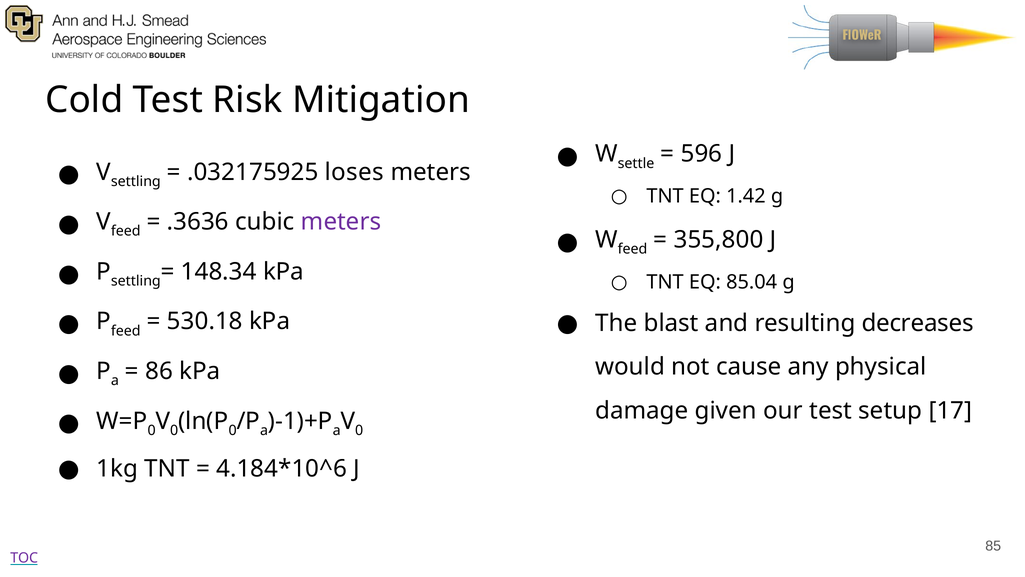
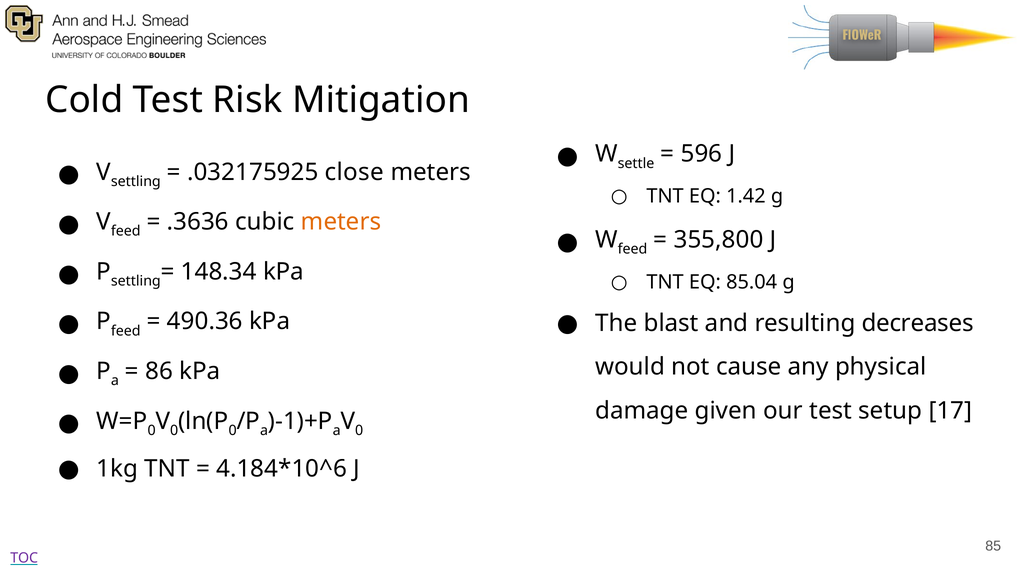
loses: loses -> close (354, 172)
meters colour: purple -> orange (341, 222)
530.18: 530.18 -> 490.36 (205, 321)
